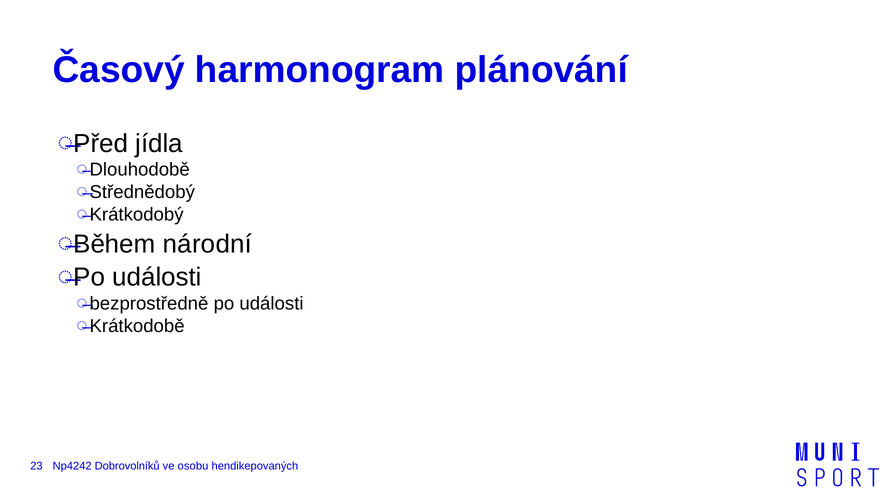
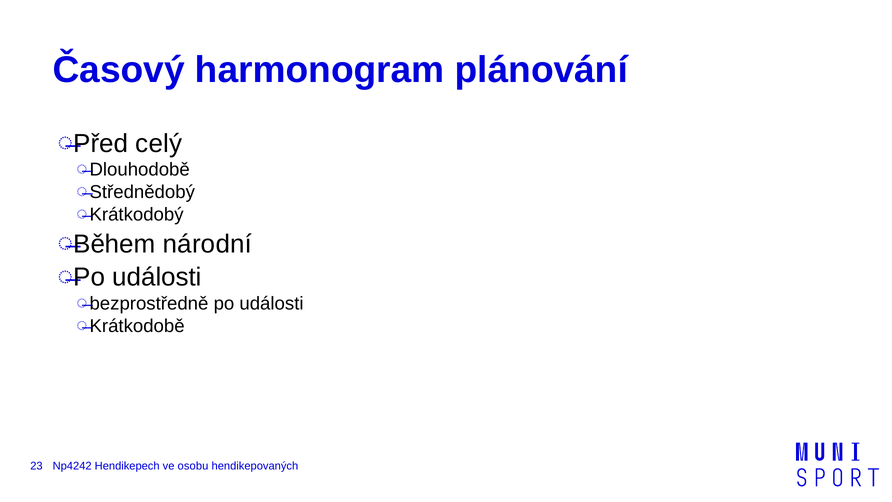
jídla: jídla -> celý (159, 143)
Dobrovolníků: Dobrovolníků -> Hendikepech (127, 466)
